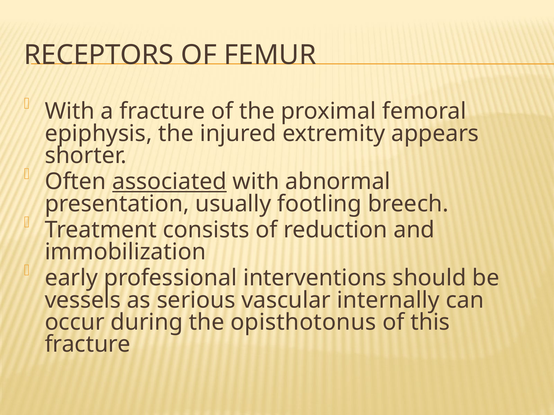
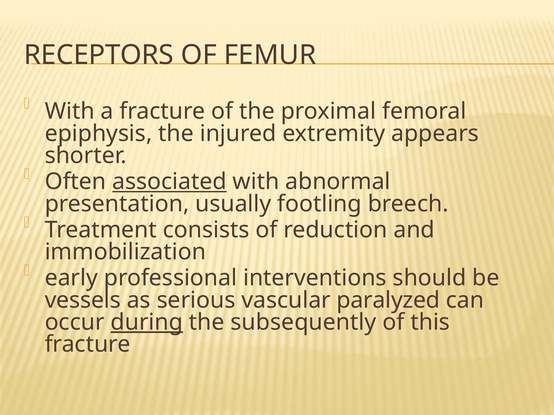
internally: internally -> paralyzed (388, 300)
during underline: none -> present (147, 323)
opisthotonus: opisthotonus -> subsequently (303, 323)
